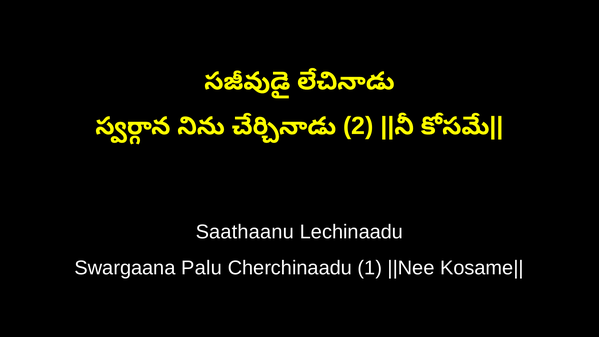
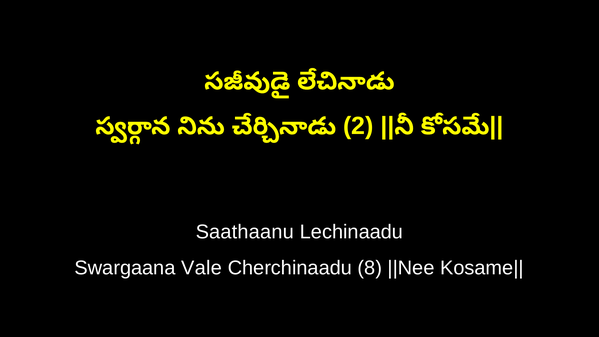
Palu: Palu -> Vale (202, 268)
1: 1 -> 8 (370, 268)
